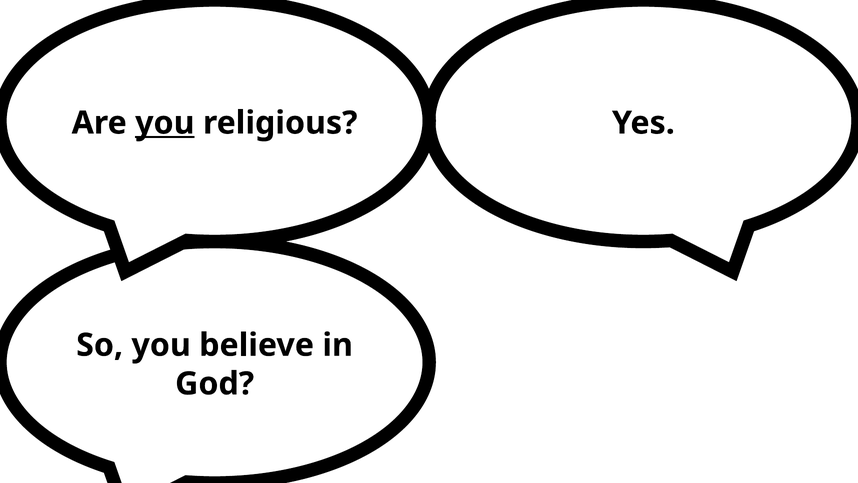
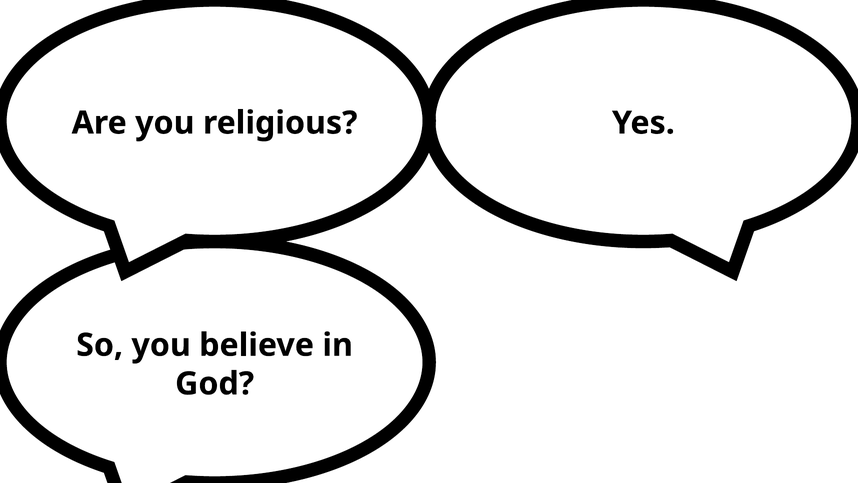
you underline: present -> none (165, 123)
